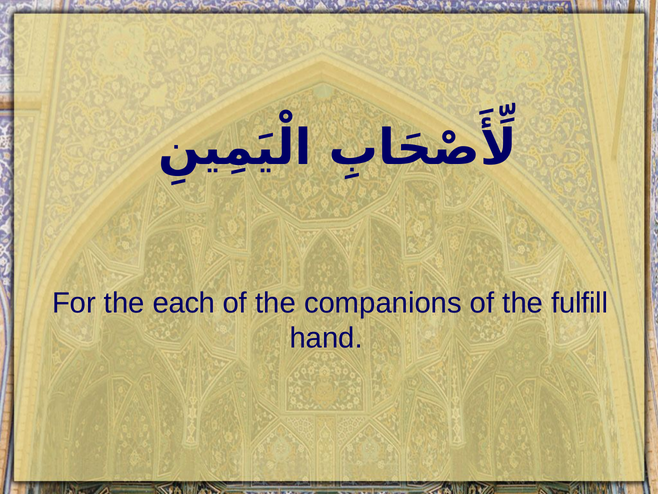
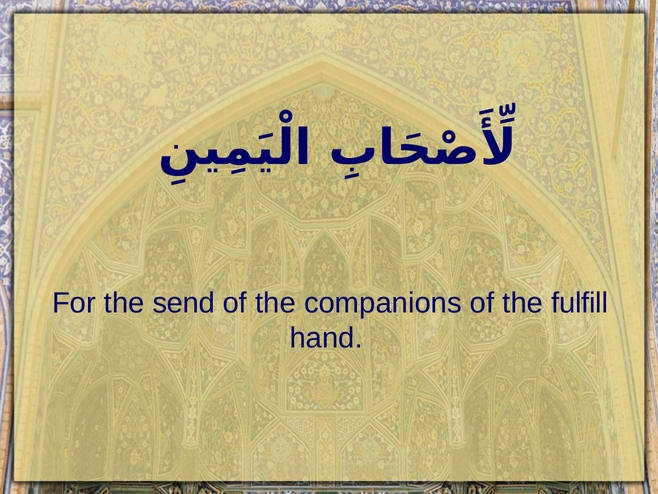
each: each -> send (184, 303)
